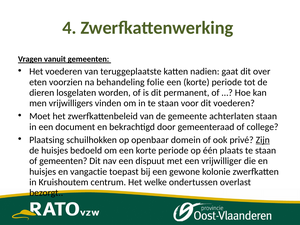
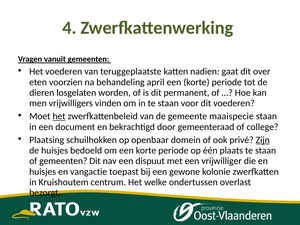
folie: folie -> april (156, 82)
het underline: none -> present (59, 116)
achterlaten: achterlaten -> maaispecie (231, 116)
